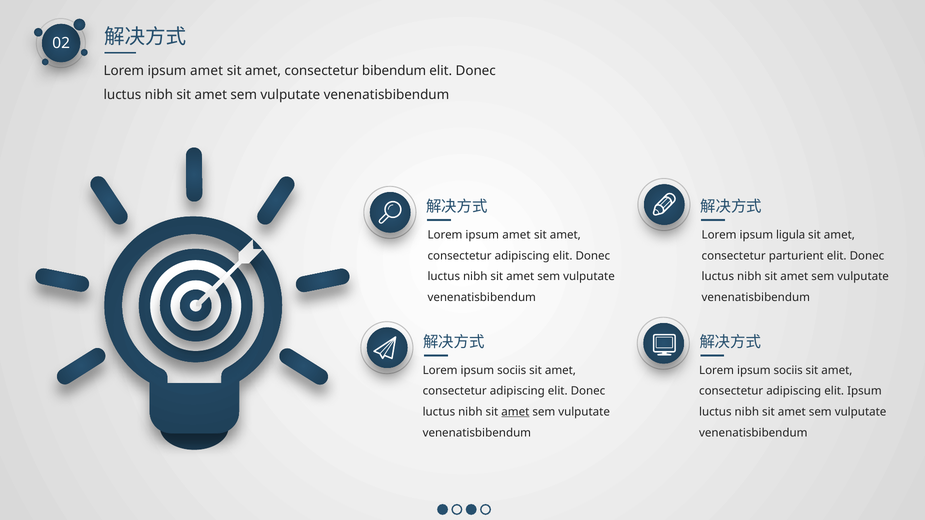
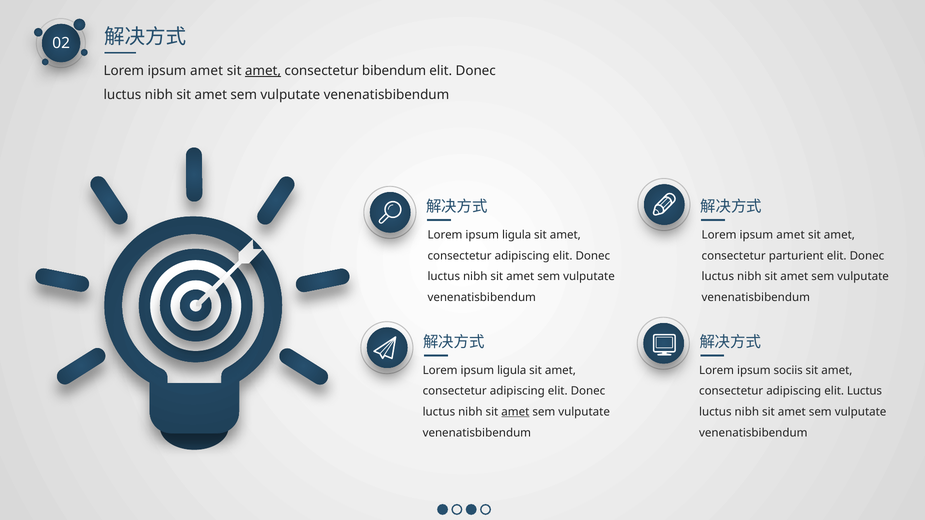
amet underline: none -> present (263, 71)
amet: amet -> ligula (517, 235)
ligula: ligula -> amet (791, 235)
sociis: sociis -> ligula (512, 370)
elit Ipsum: Ipsum -> Luctus (864, 391)
